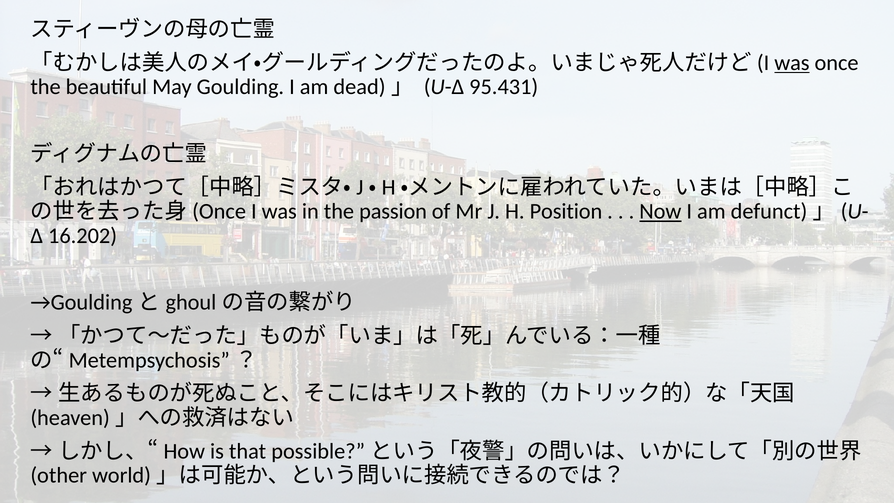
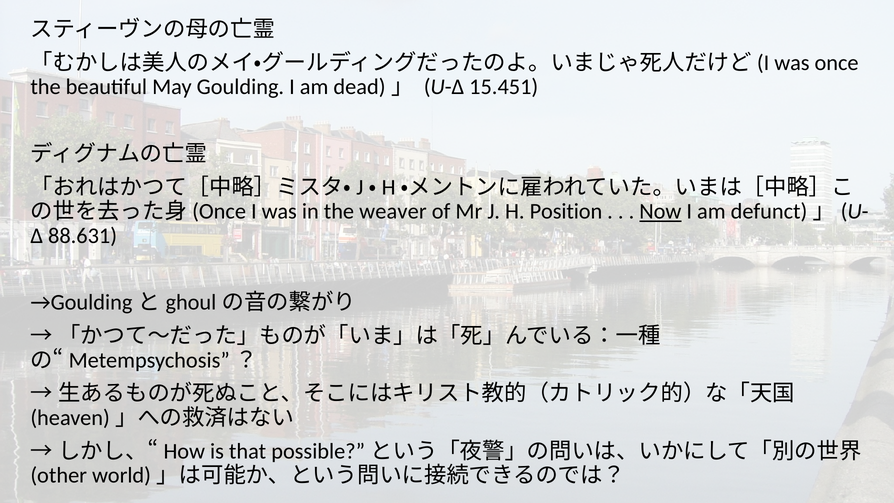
was underline: present -> none (792, 63)
95.431: 95.431 -> 15.451 (504, 87)
passion: passion -> weaver (393, 211)
16.202: 16.202 -> 88.631 (83, 236)
